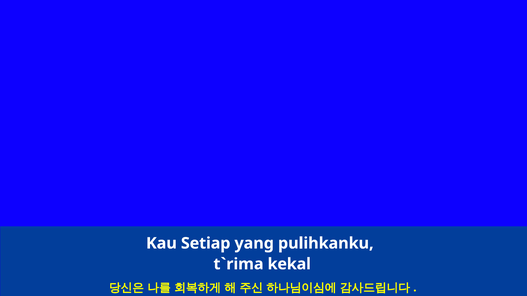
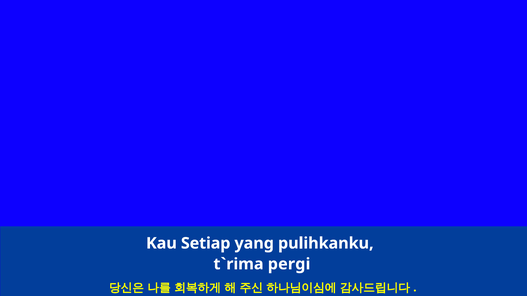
kekal: kekal -> pergi (289, 264)
